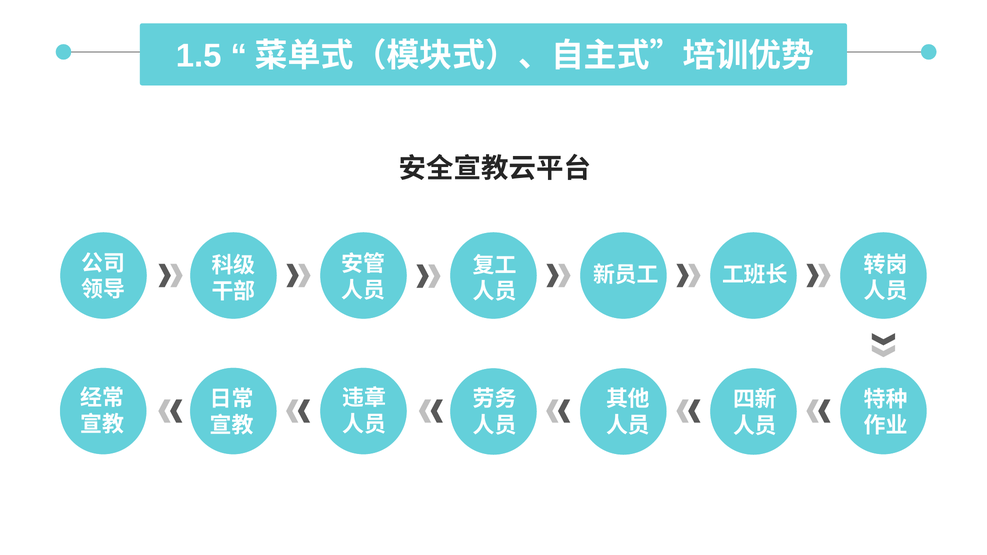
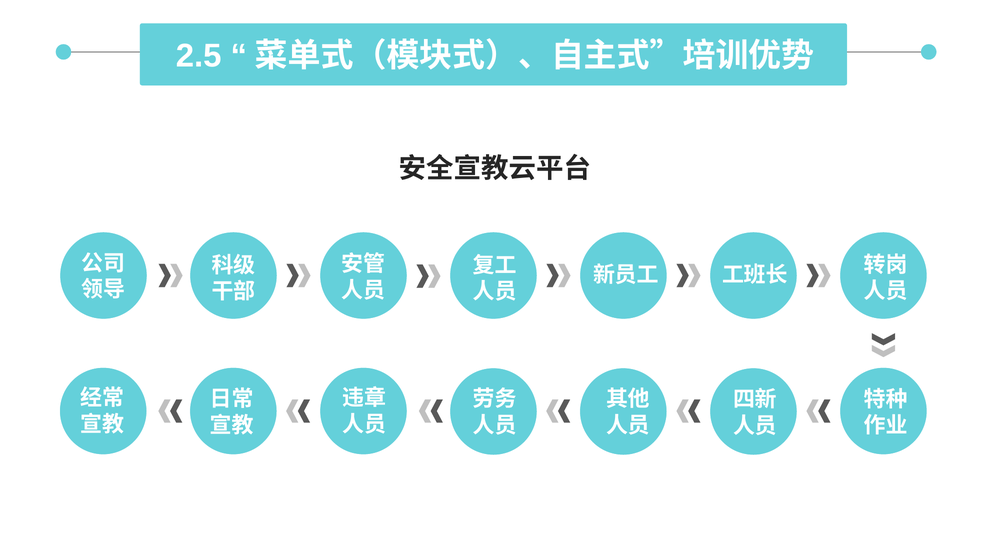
1.5: 1.5 -> 2.5 (199, 56)
